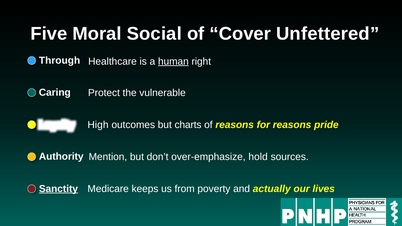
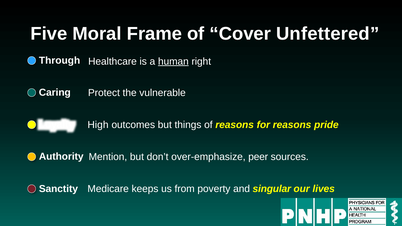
Social: Social -> Frame (154, 34)
charts: charts -> things (188, 125)
hold: hold -> peer (258, 157)
Sanctity underline: present -> none (58, 189)
actually: actually -> singular (272, 189)
